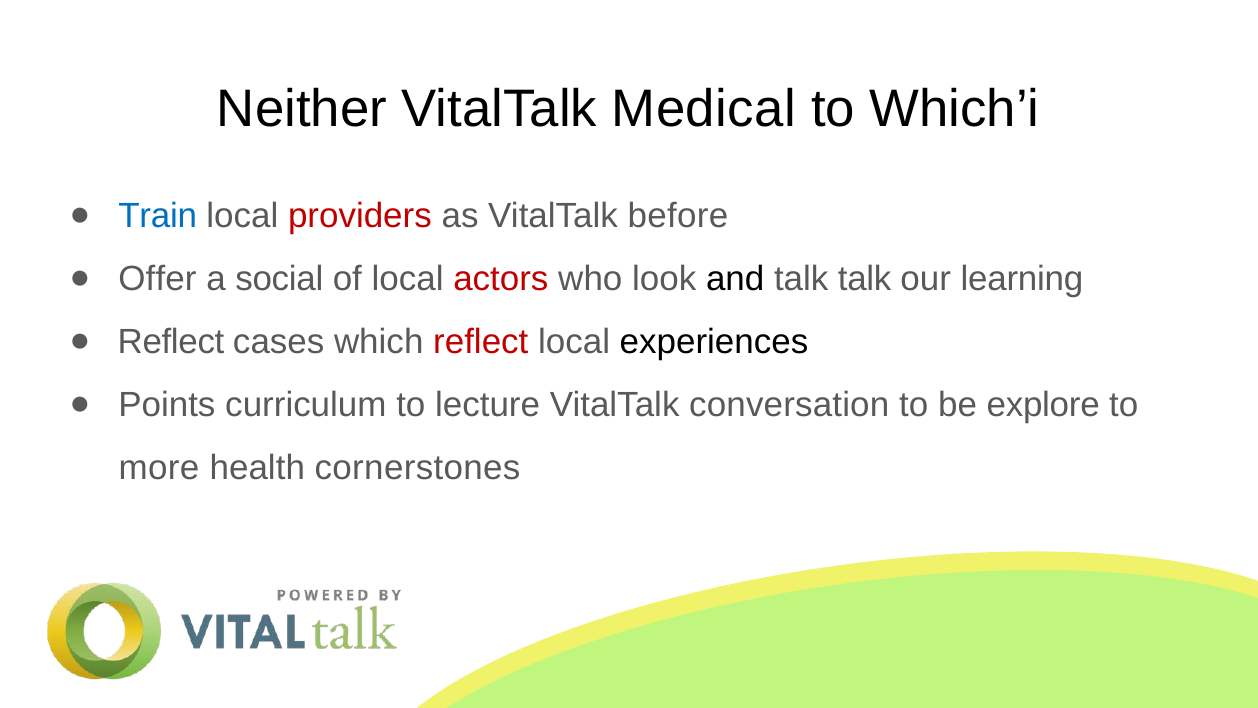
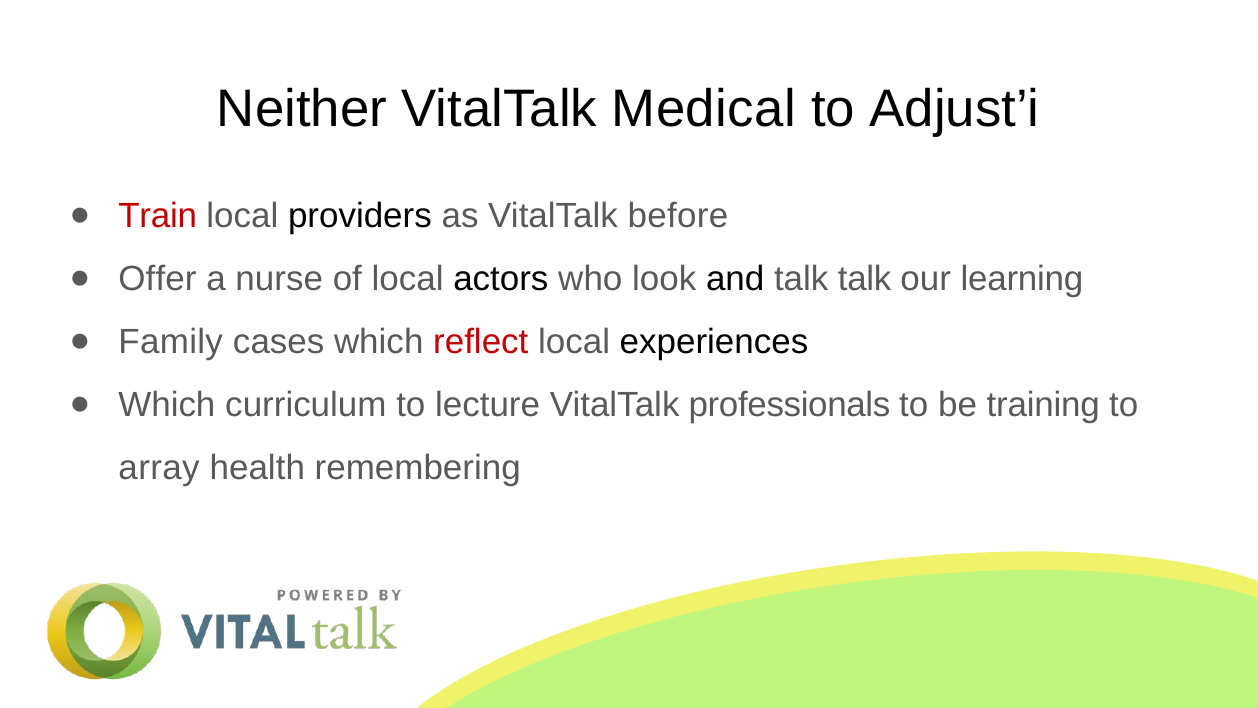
Which’i: Which’i -> Adjust’i (955, 109)
Train colour: blue -> red (158, 216)
providers colour: red -> black (360, 216)
social: social -> nurse (279, 279)
actors colour: red -> black (501, 279)
Reflect: Reflect -> Family (171, 342)
Points: Points -> Which (167, 405)
conversation: conversation -> professionals (789, 405)
explore: explore -> training (1043, 405)
more: more -> array (159, 468)
cornerstones: cornerstones -> remembering (418, 468)
